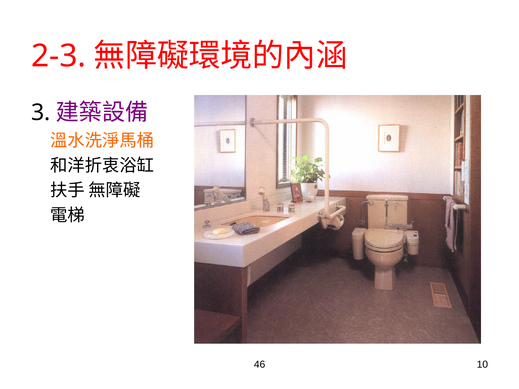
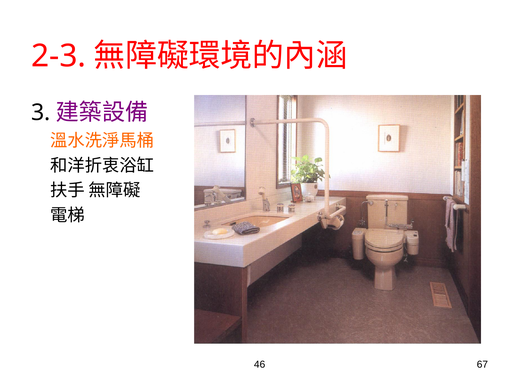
10: 10 -> 67 (482, 365)
